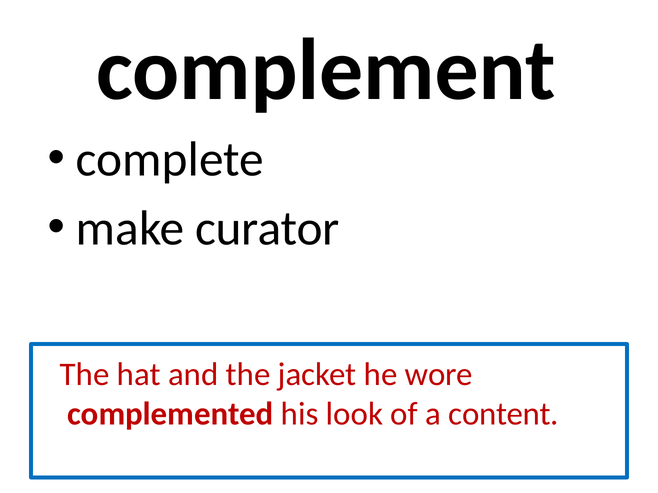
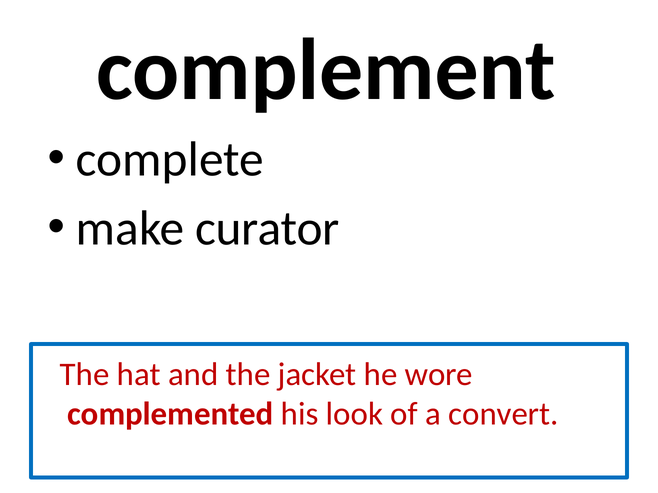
content: content -> convert (503, 414)
